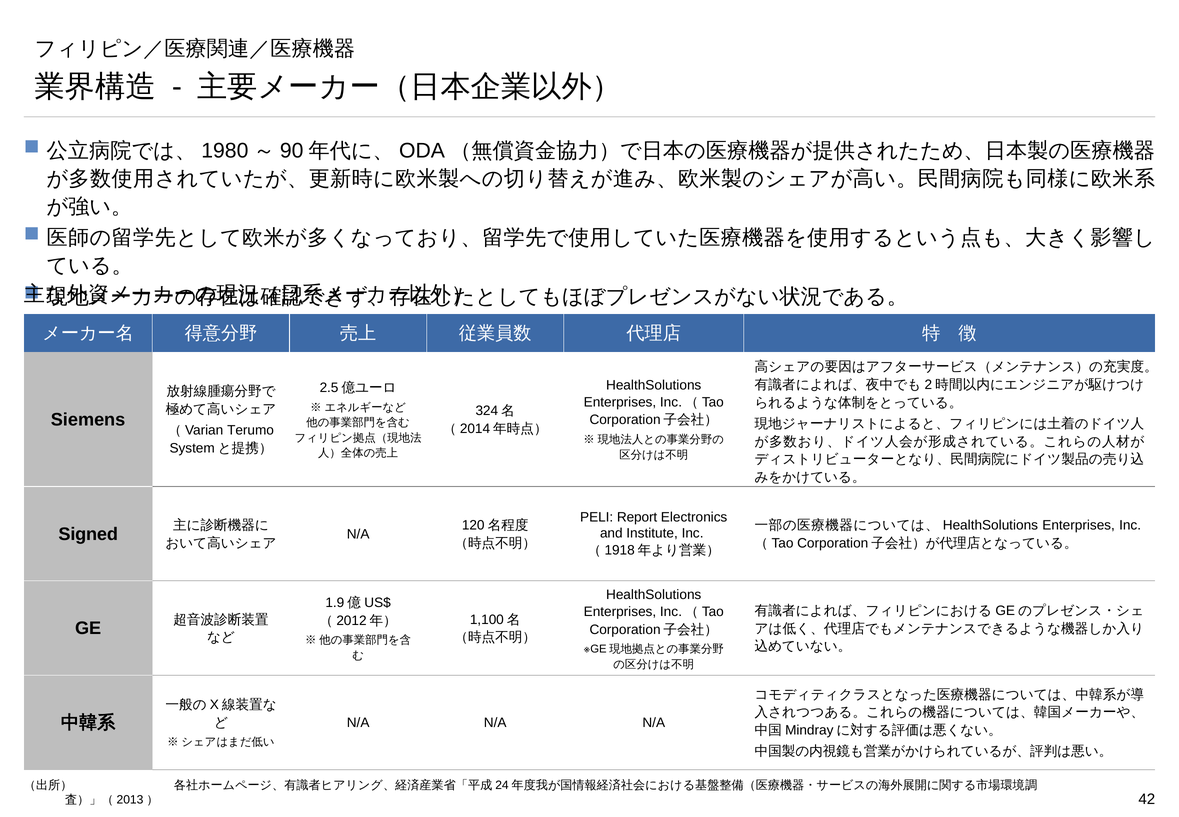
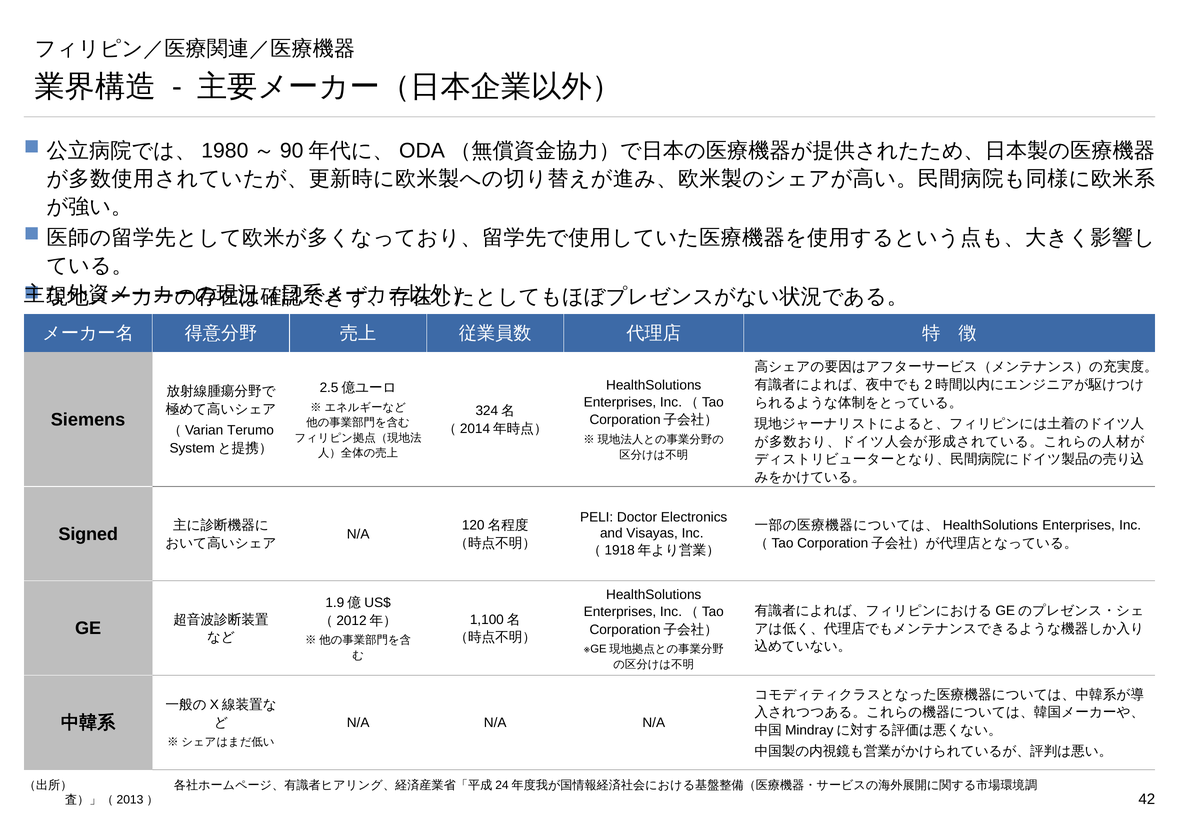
Report: Report -> Doctor (637, 517)
Institute: Institute -> Visayas (652, 533)
